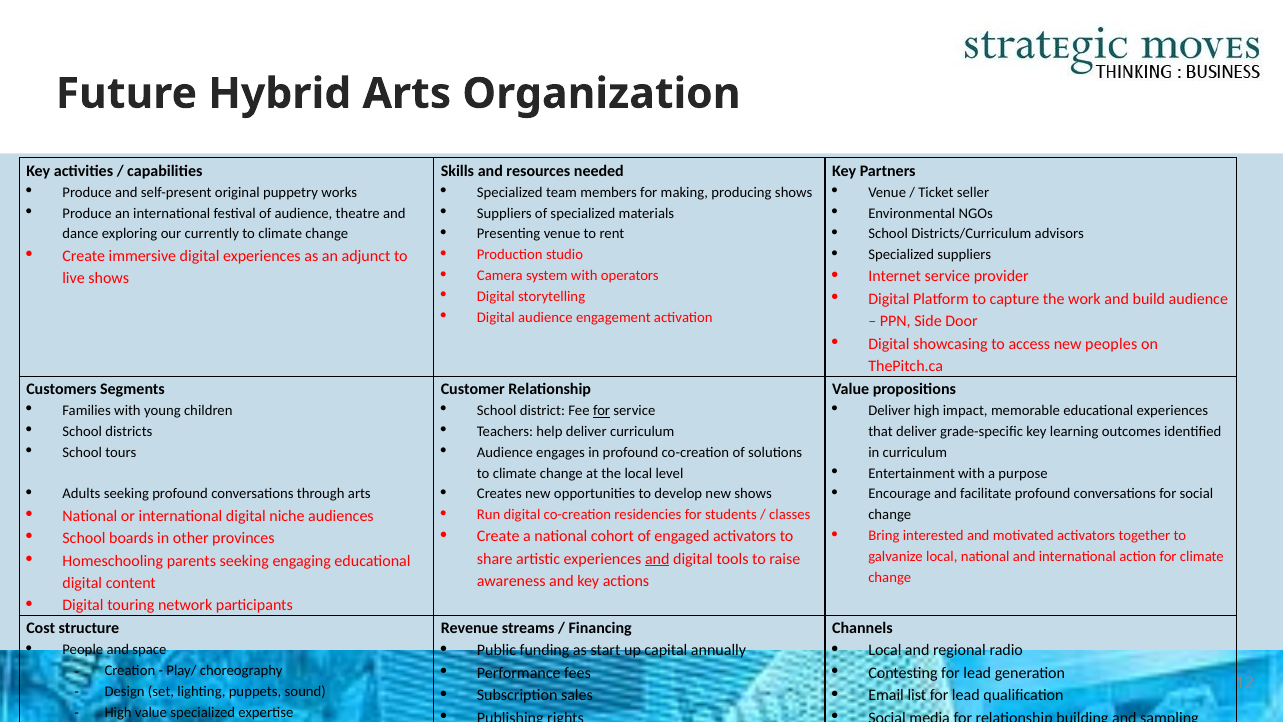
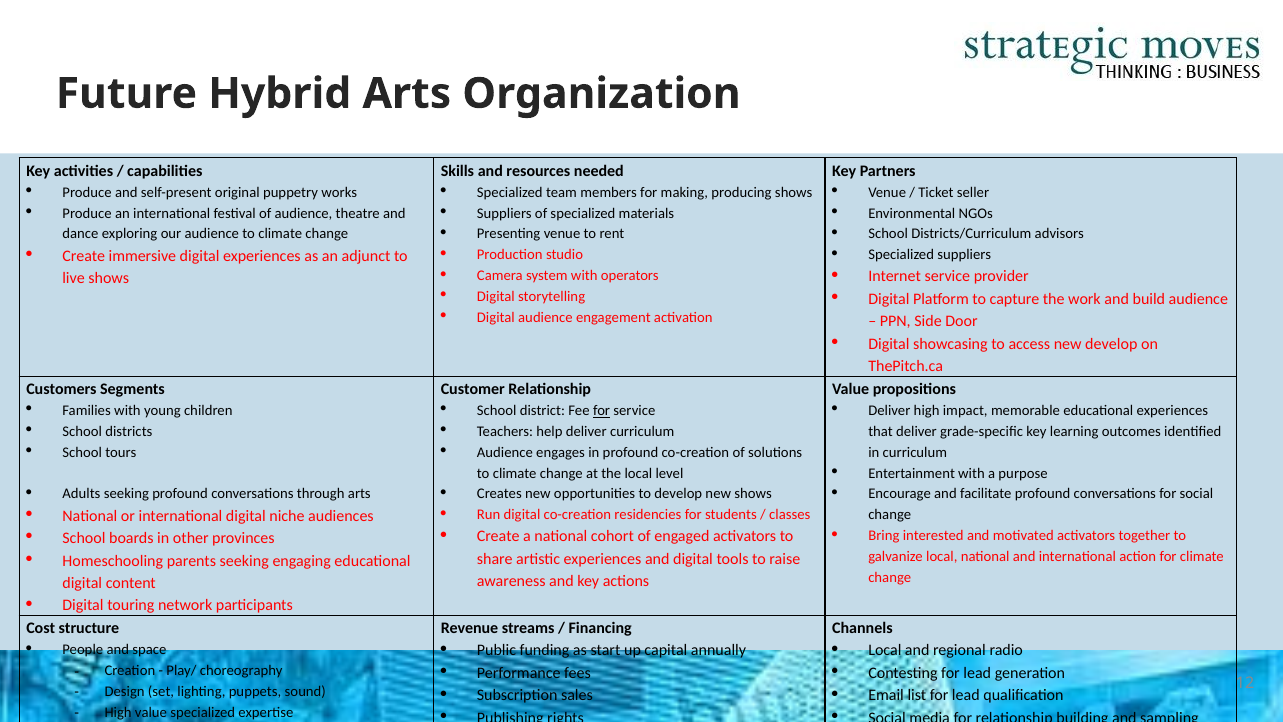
our currently: currently -> audience (212, 234)
new peoples: peoples -> develop (1111, 344)
and underline: present -> none (657, 559)
